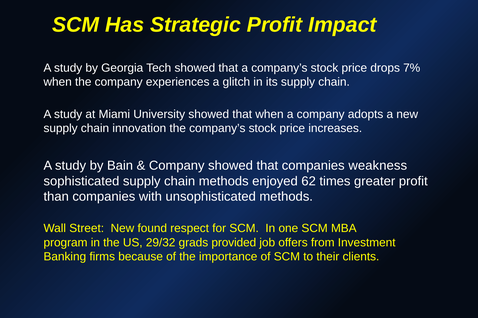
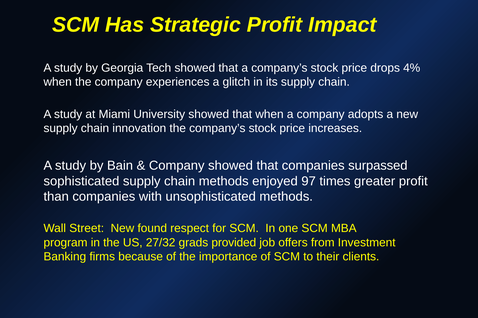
7%: 7% -> 4% (412, 68)
weakness: weakness -> surpassed (378, 166)
62: 62 -> 97 (309, 181)
29/32: 29/32 -> 27/32 (161, 243)
